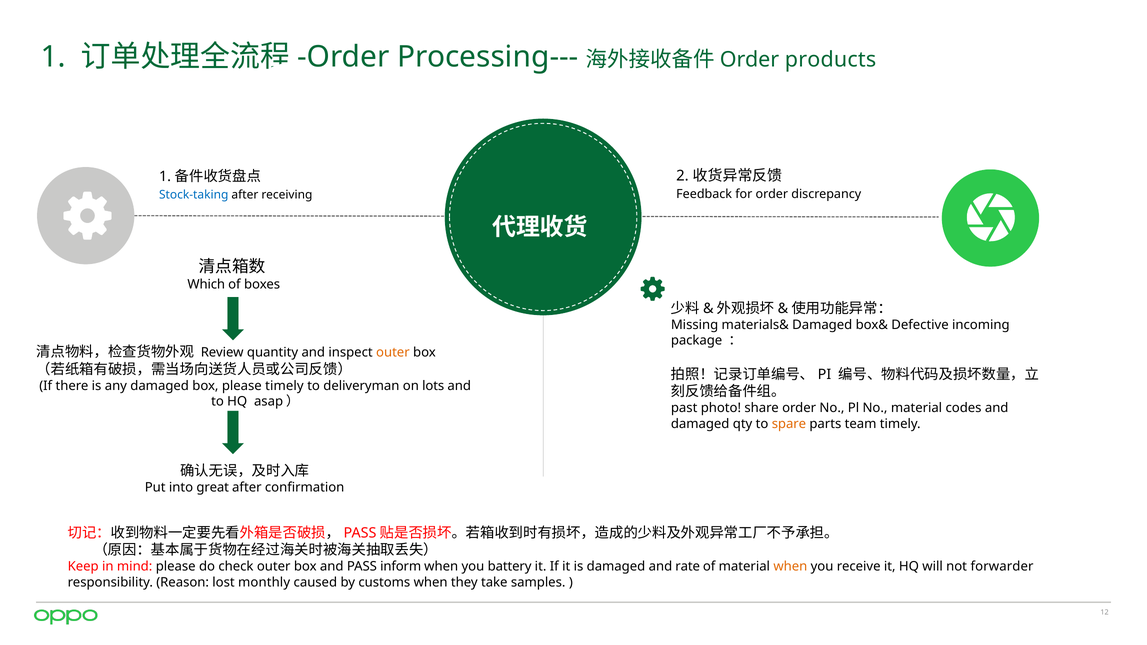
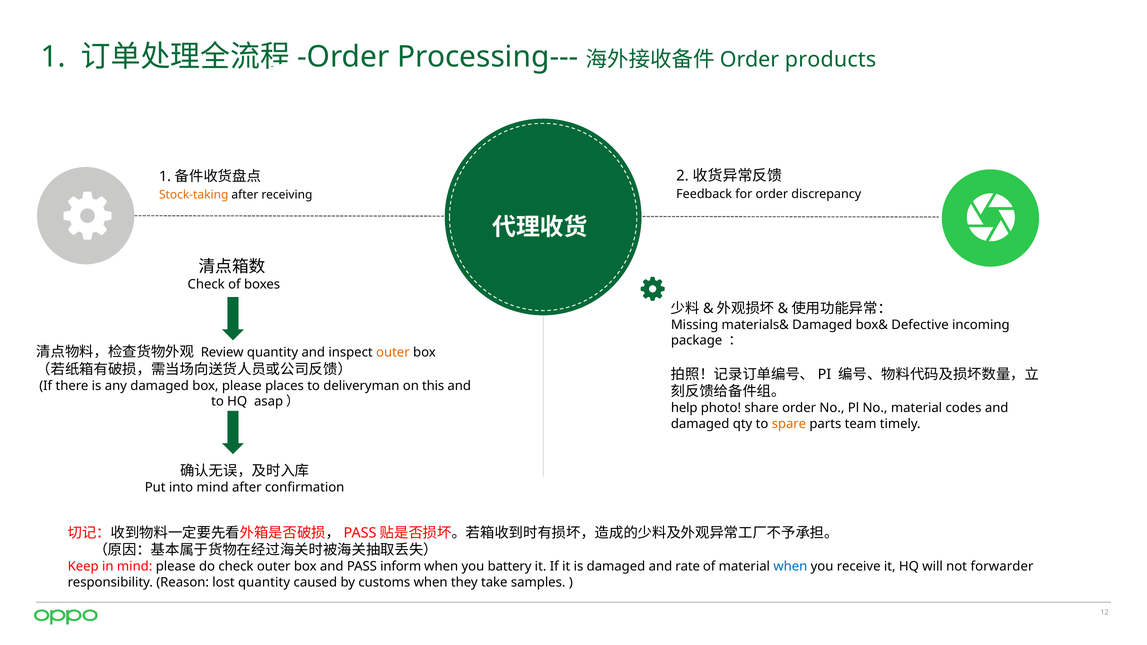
Stock-taking colour: blue -> orange (194, 195)
Which: Which -> Check (206, 284)
please timely: timely -> places (284, 386)
lots: lots -> this (433, 386)
past: past -> help (684, 408)
into great: great -> mind (213, 487)
when colour: orange -> blue (790, 567)
lost monthly: monthly -> quantity (264, 583)
